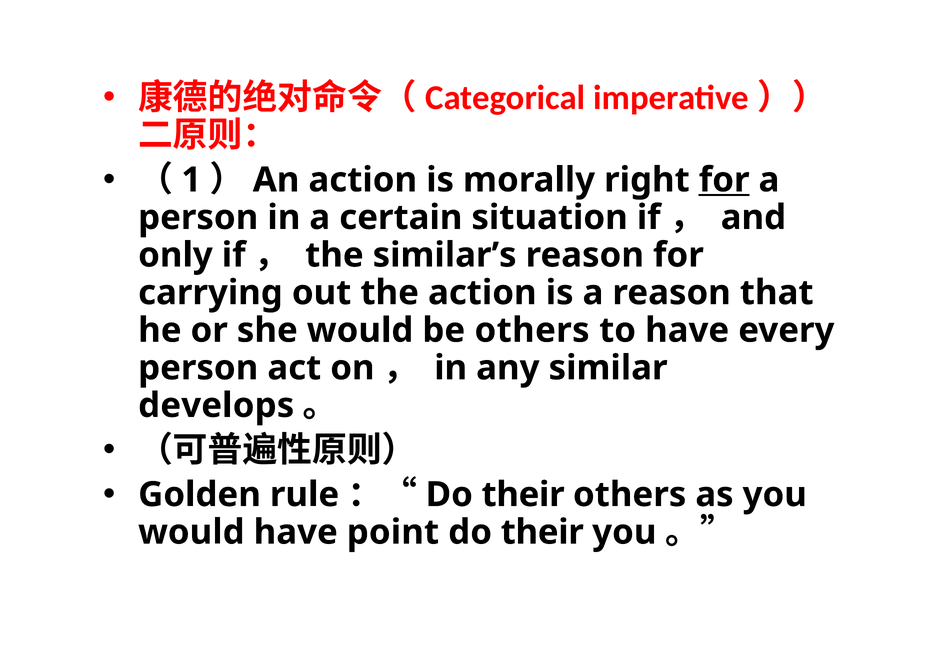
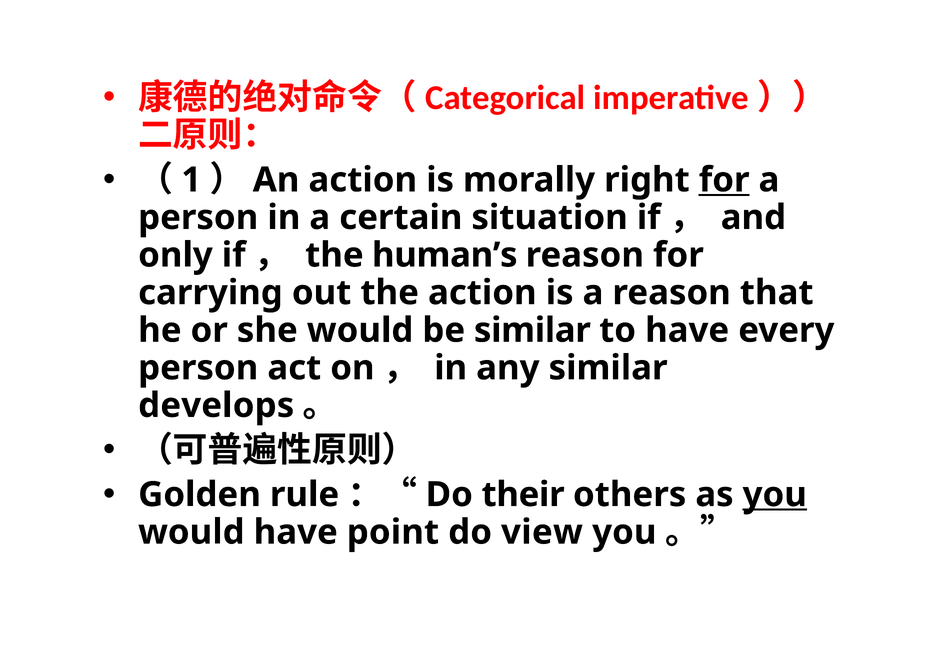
similar’s: similar’s -> human’s (445, 255)
be others: others -> similar (532, 331)
you underline: none -> present (775, 495)
their: their -> view (542, 533)
